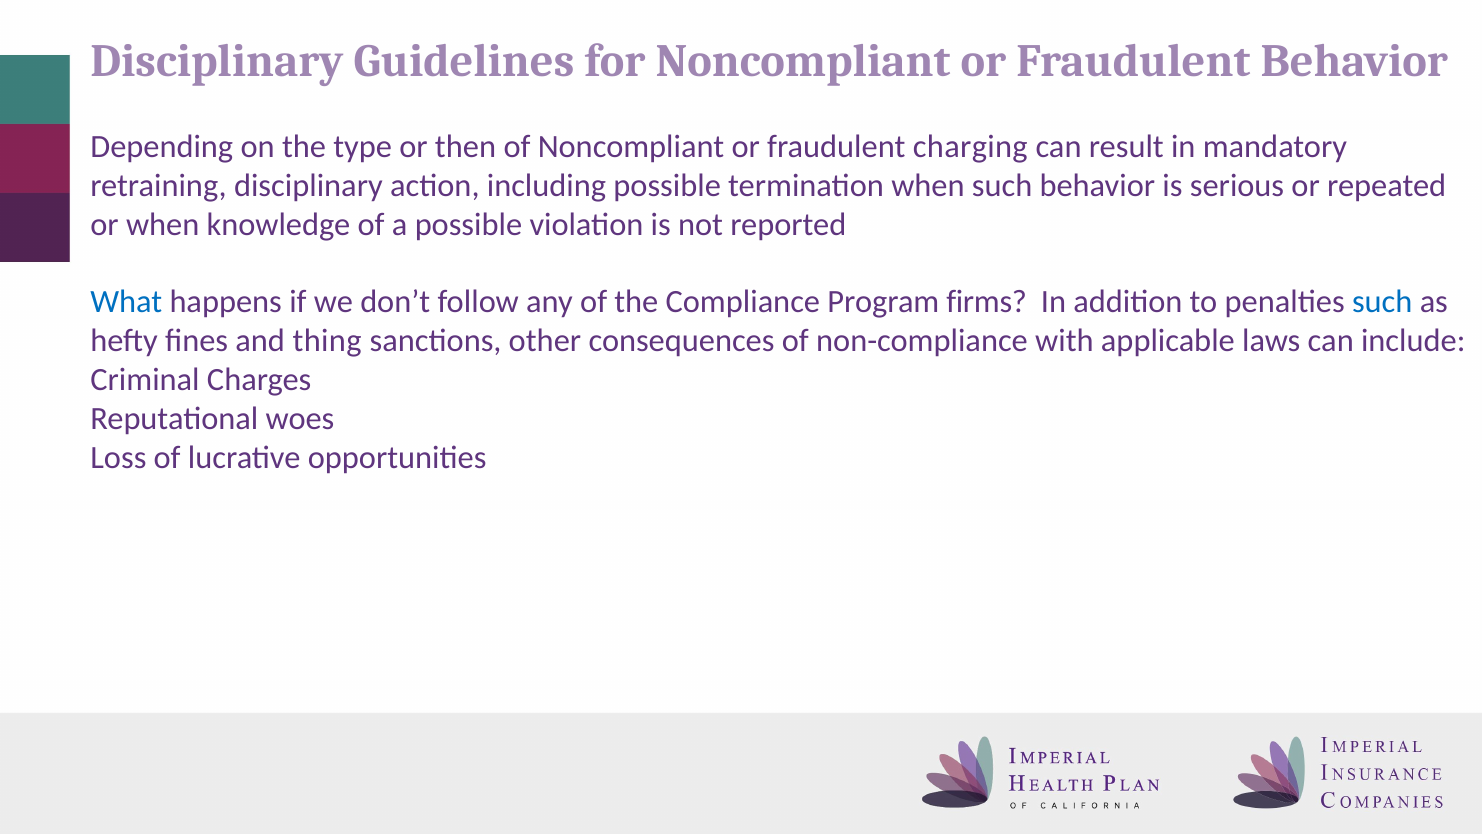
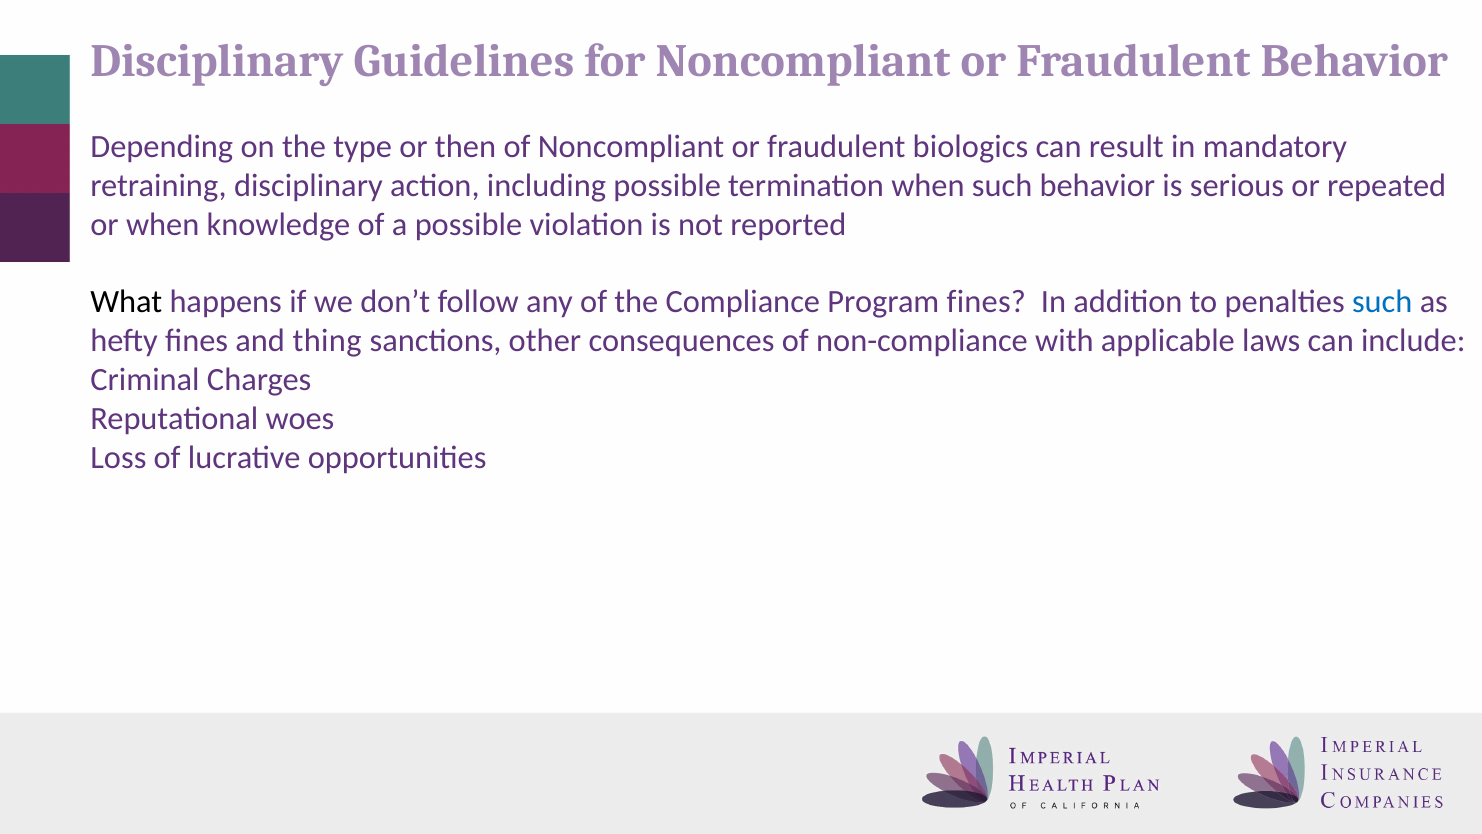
charging: charging -> biologics (970, 147)
What colour: blue -> black (126, 302)
Program firms: firms -> fines (986, 302)
